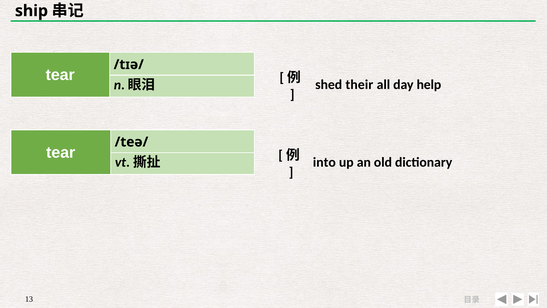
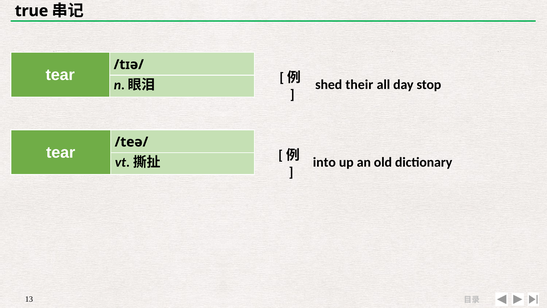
ship: ship -> true (32, 11)
help: help -> stop (429, 84)
